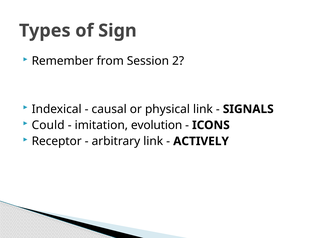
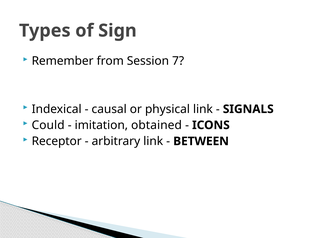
2: 2 -> 7 (178, 61)
evolution: evolution -> obtained (156, 125)
ACTIVELY: ACTIVELY -> BETWEEN (201, 141)
